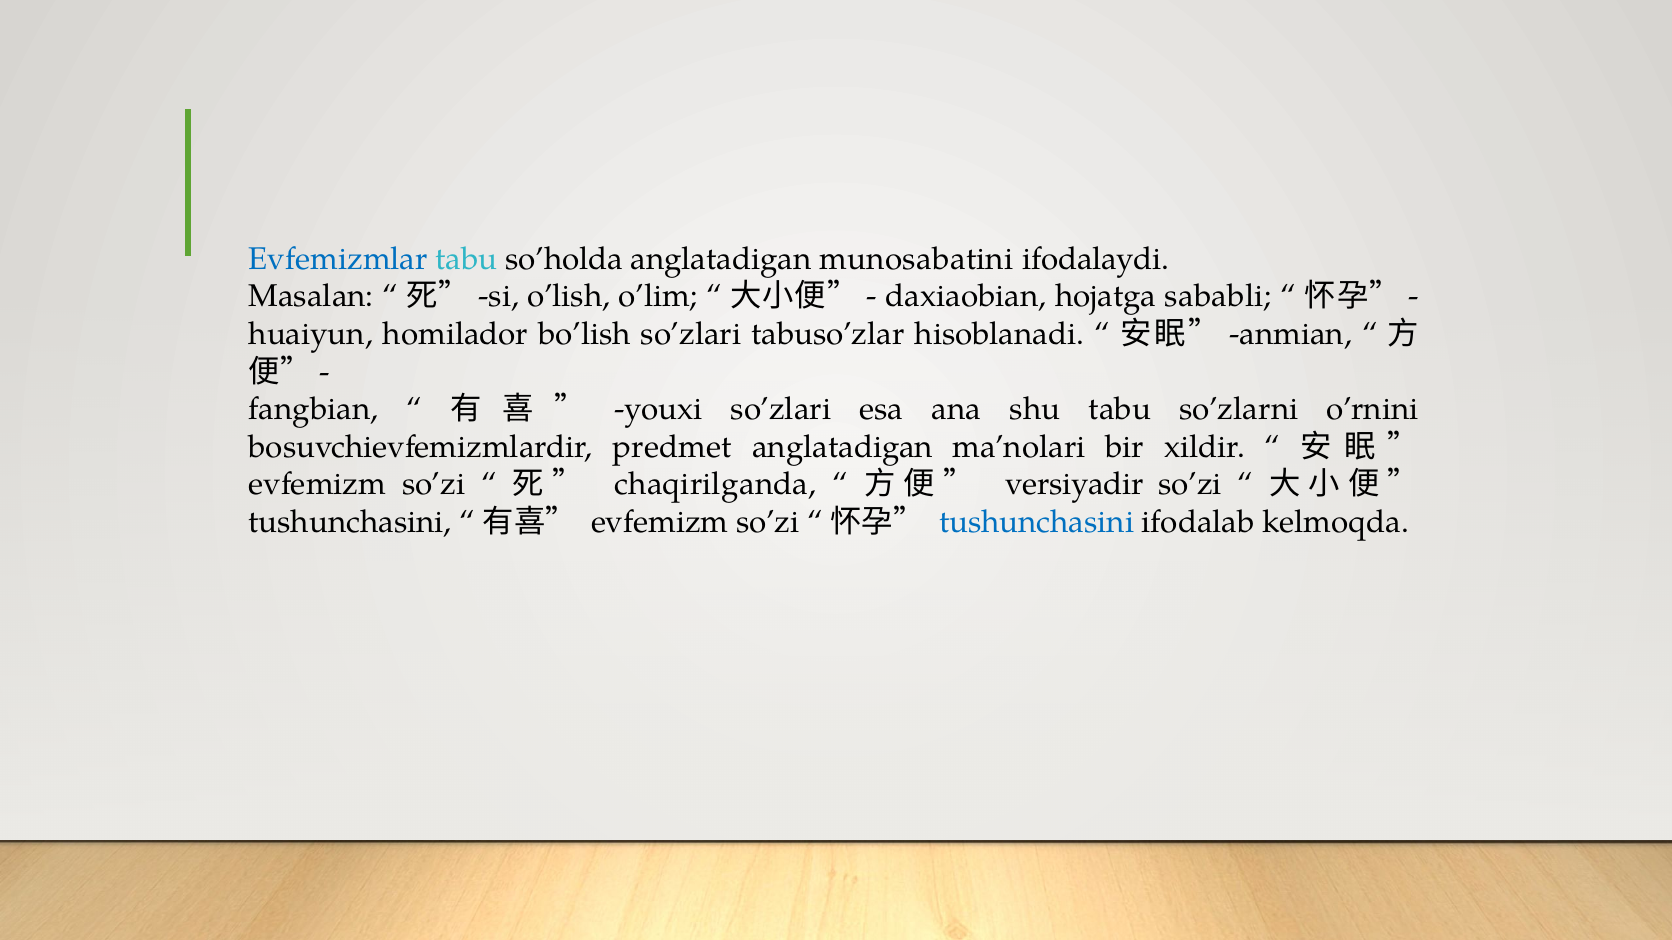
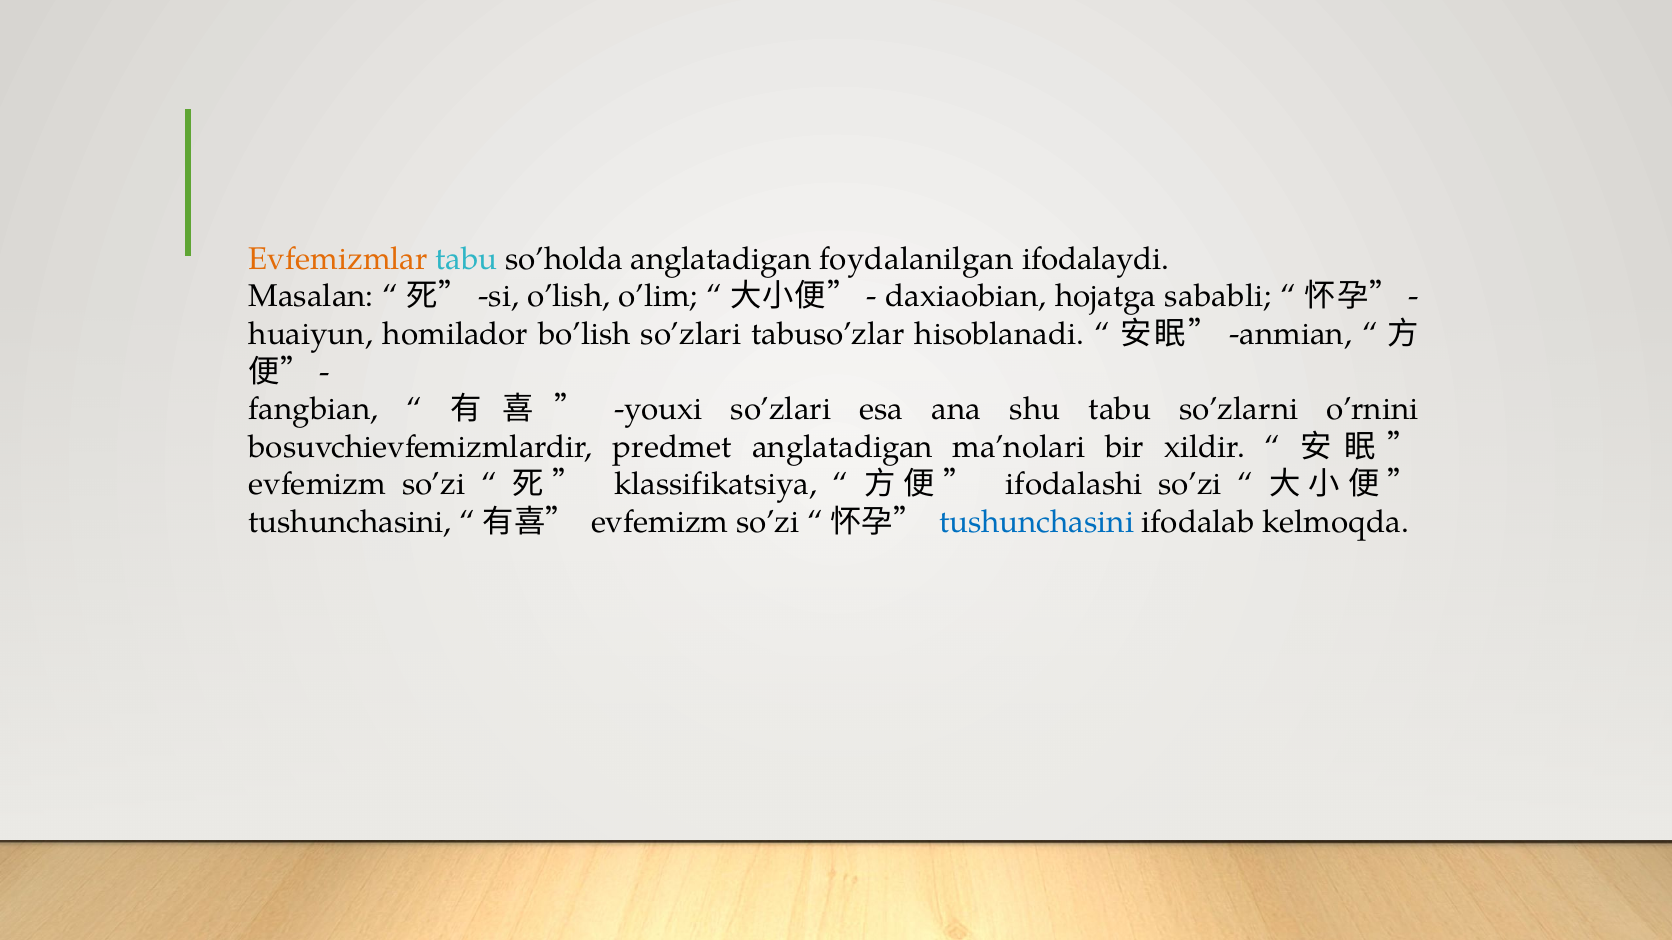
Evfemizmlar colour: blue -> orange (338, 259)
munosabatini: munosabatini -> foydalanilgan (917, 259)
chaqirilganda: chaqirilganda -> klassifikatsiya (716, 485)
versiyadir: versiyadir -> ifodalashi (1074, 485)
